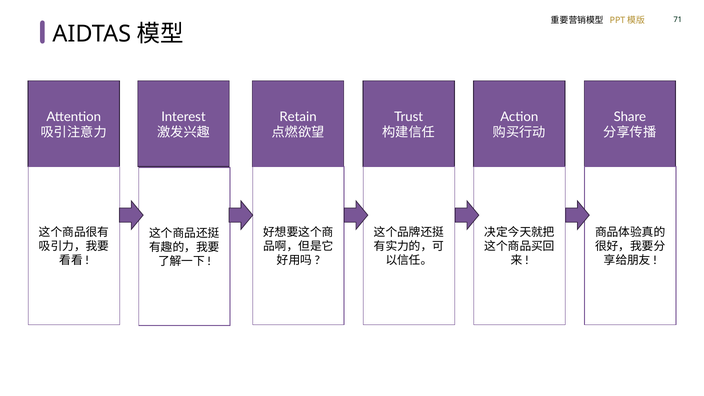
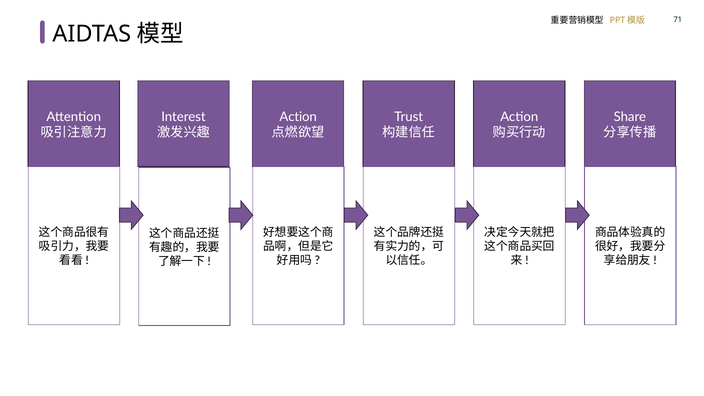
Retain: Retain -> Action (298, 117)
